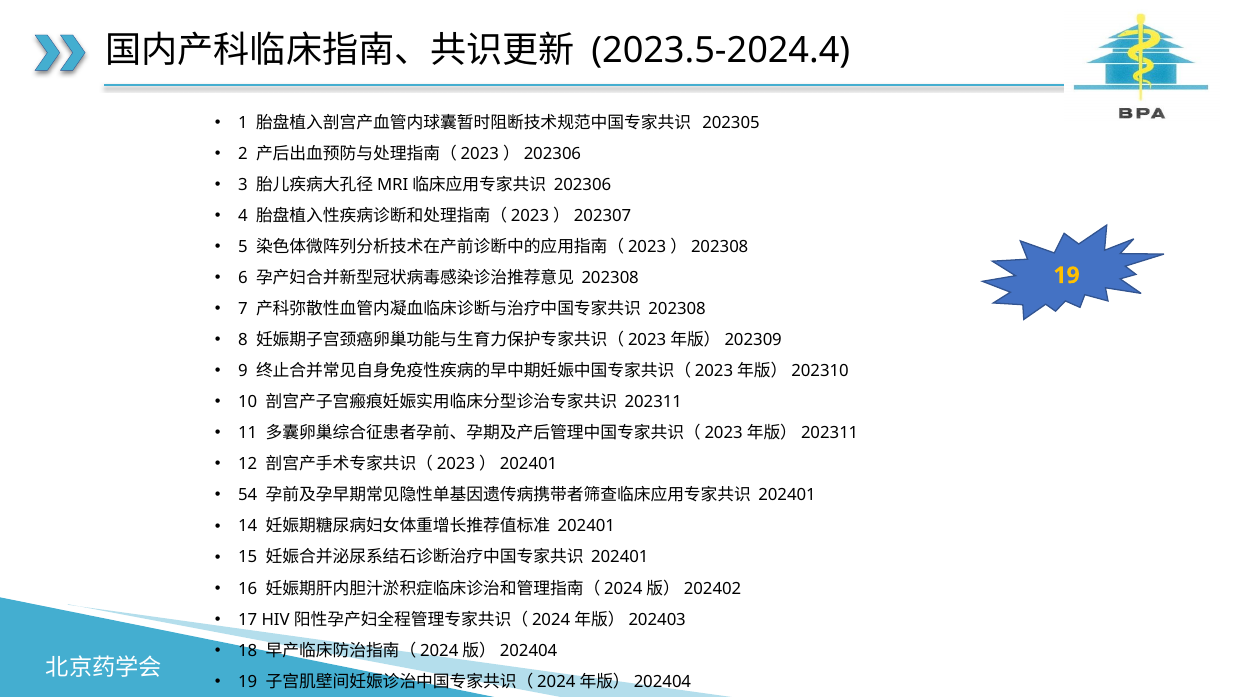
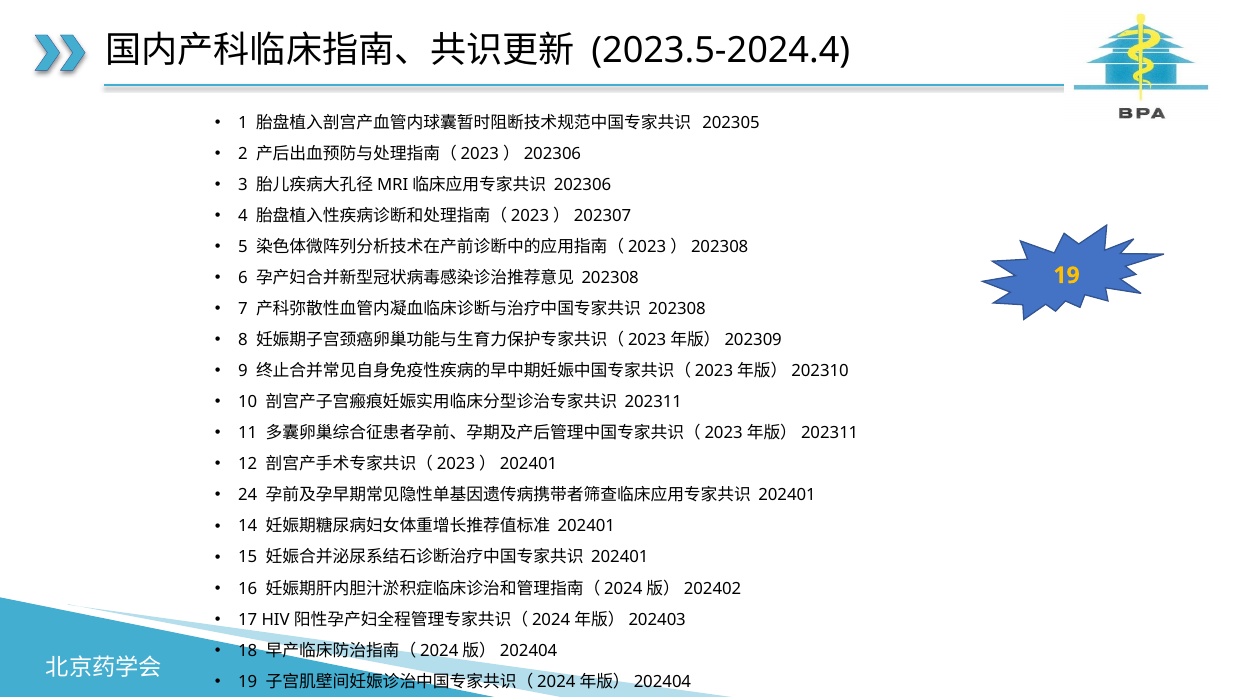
54: 54 -> 24 (248, 495)
